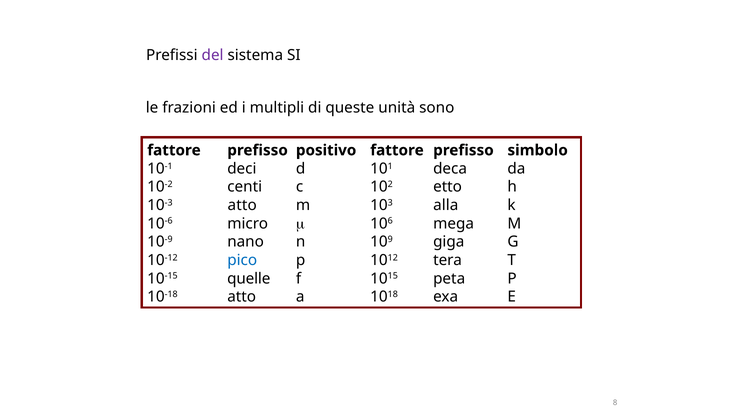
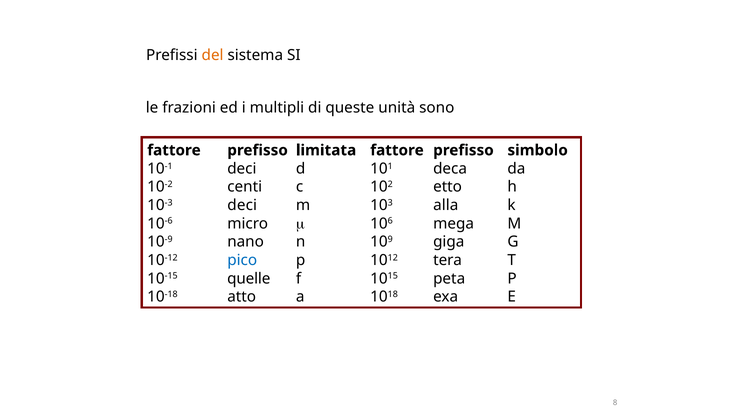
del colour: purple -> orange (213, 55)
positivo: positivo -> limitata (326, 150)
10-3 atto: atto -> deci (242, 205)
